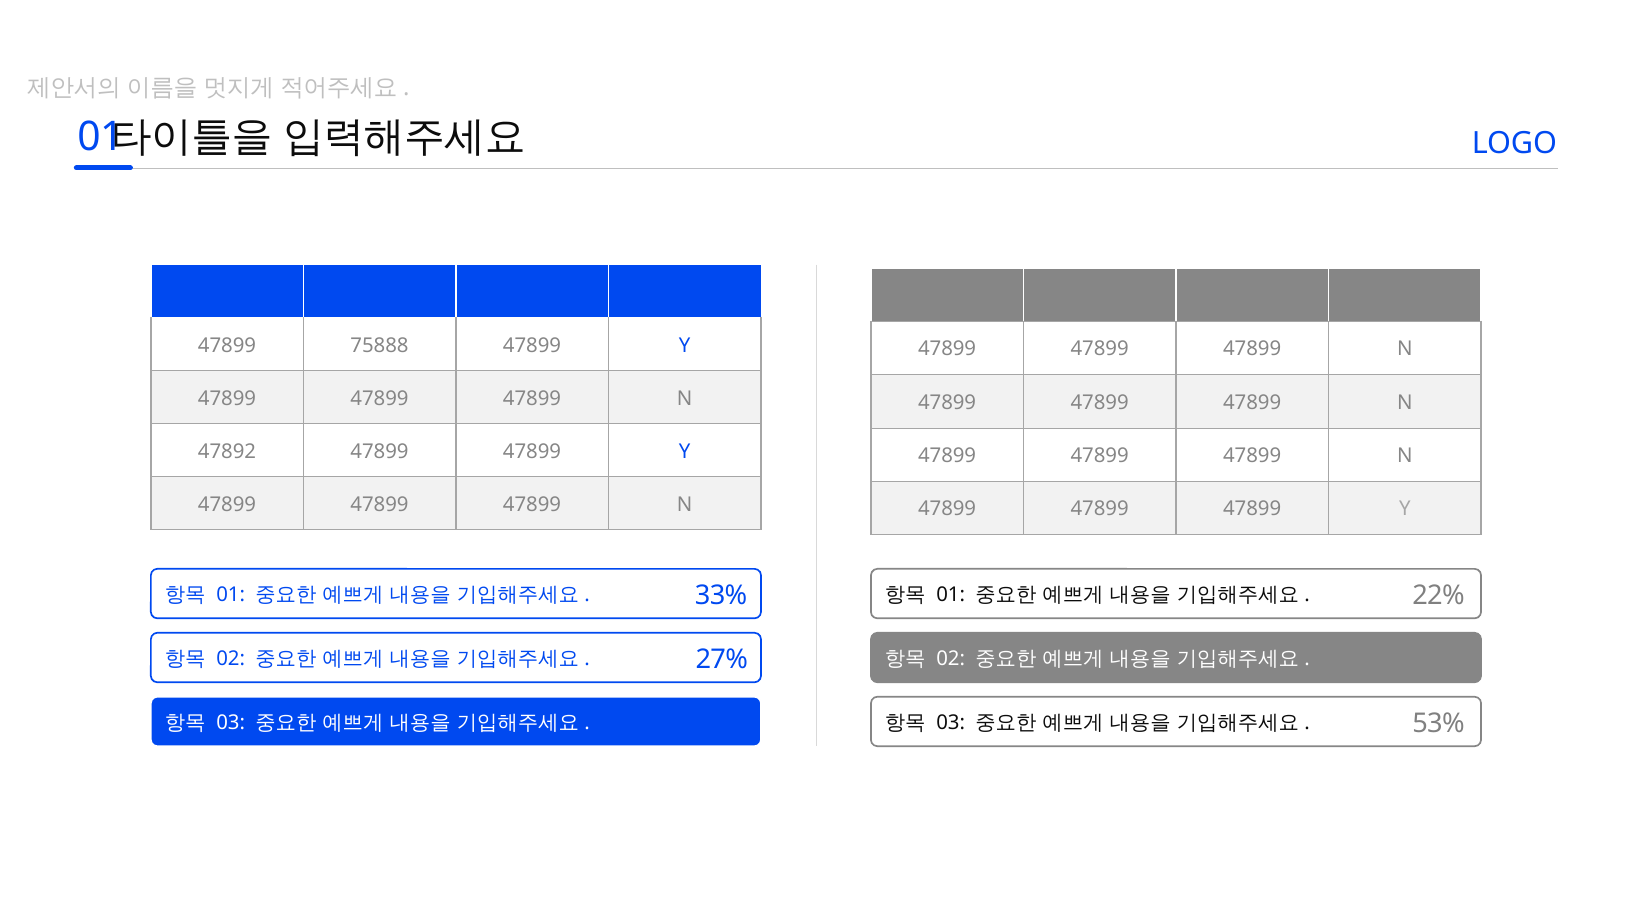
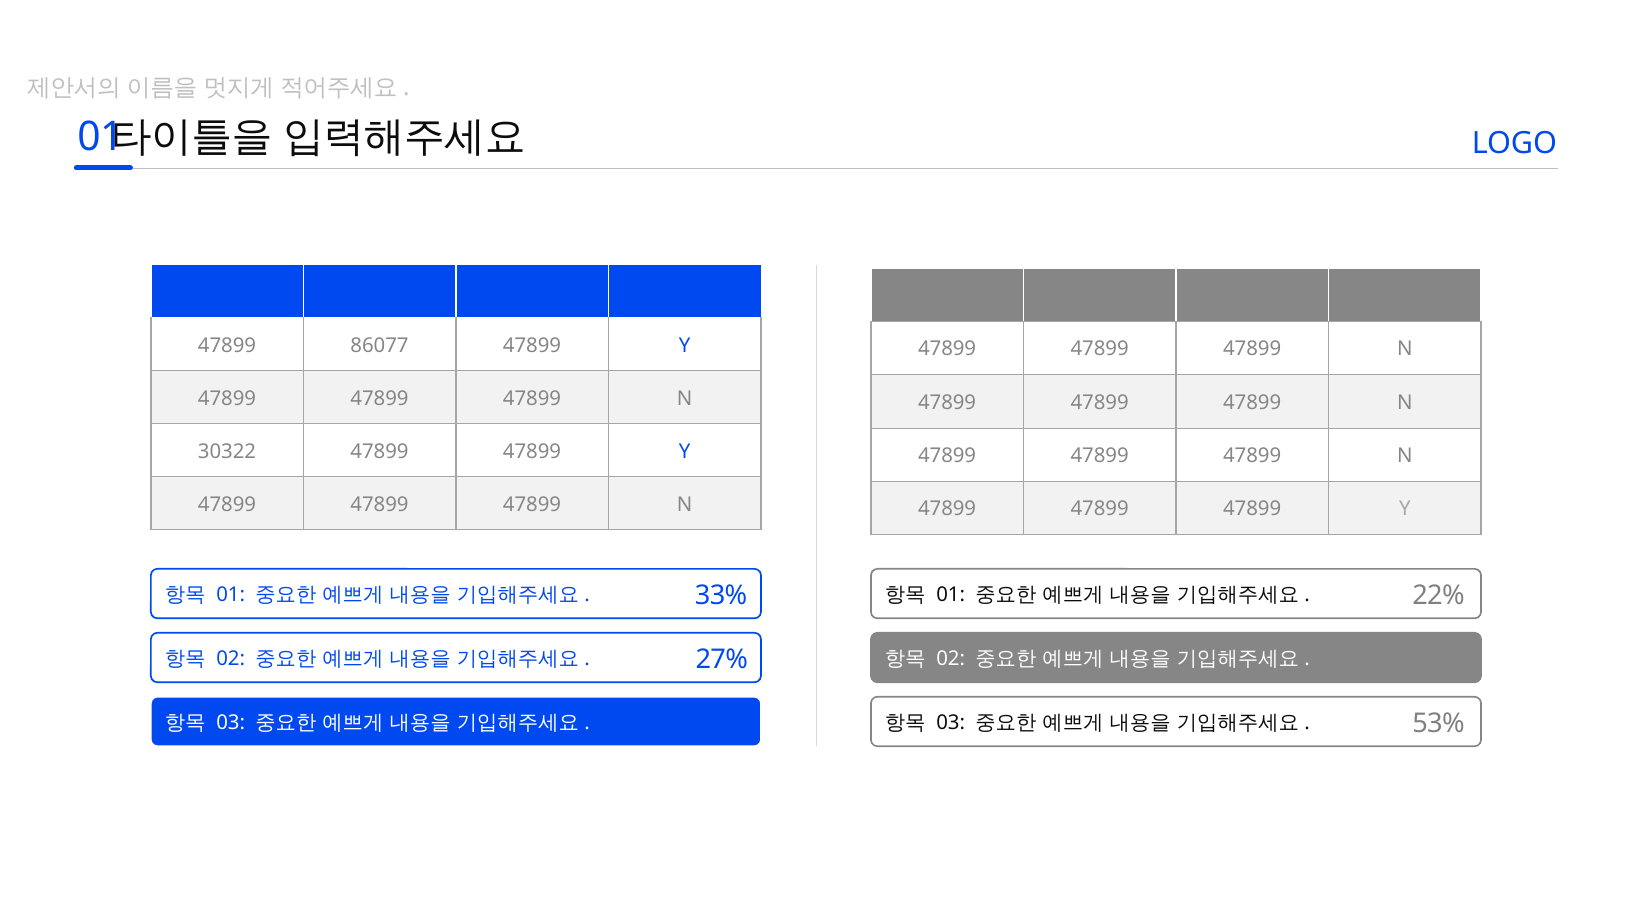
75888: 75888 -> 86077 (380, 345)
47892: 47892 -> 30322 (227, 451)
